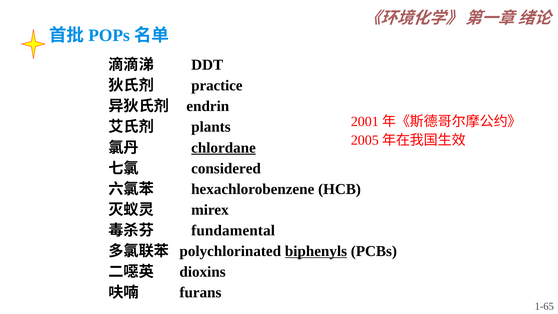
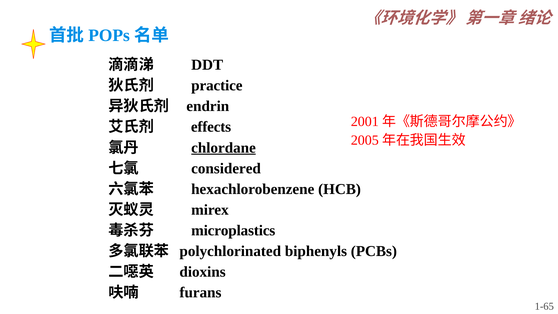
plants: plants -> effects (211, 127)
fundamental: fundamental -> microplastics (233, 230)
biphenyls underline: present -> none (316, 251)
